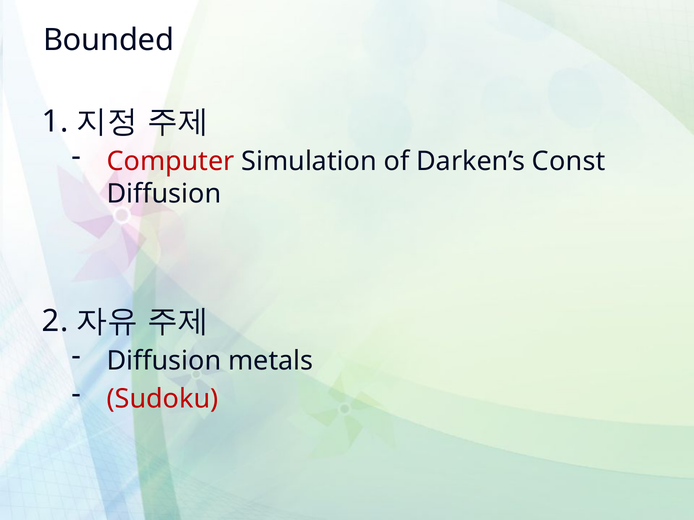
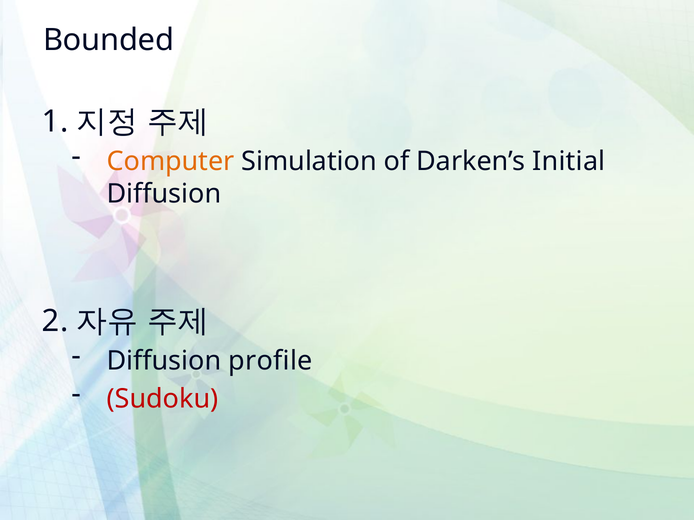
Computer colour: red -> orange (171, 162)
Const: Const -> Initial (569, 162)
metals: metals -> profile (270, 361)
